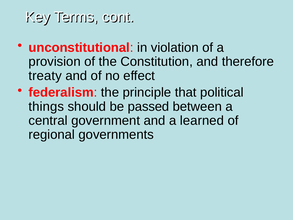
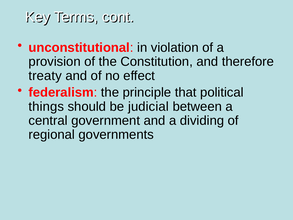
passed: passed -> judicial (148, 106)
learned: learned -> dividing (202, 120)
